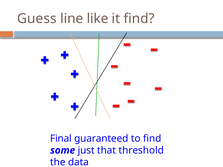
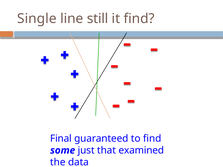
Guess: Guess -> Single (37, 19)
like: like -> still (98, 19)
threshold: threshold -> examined (141, 151)
